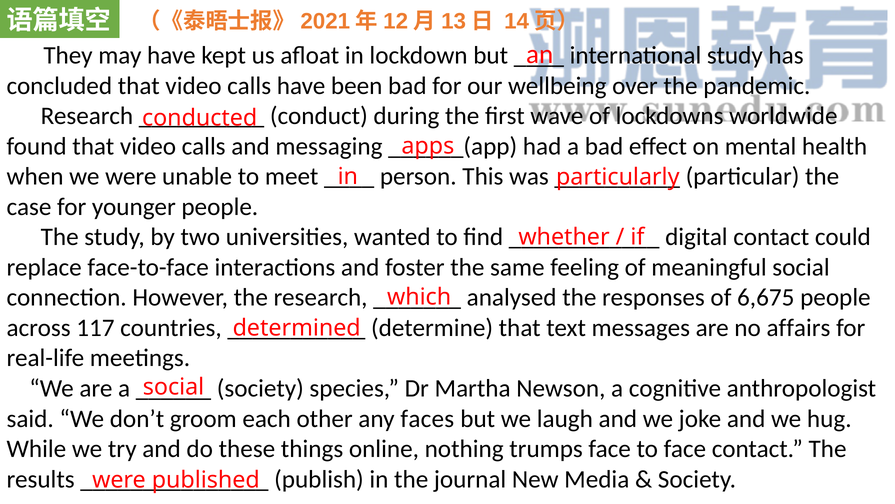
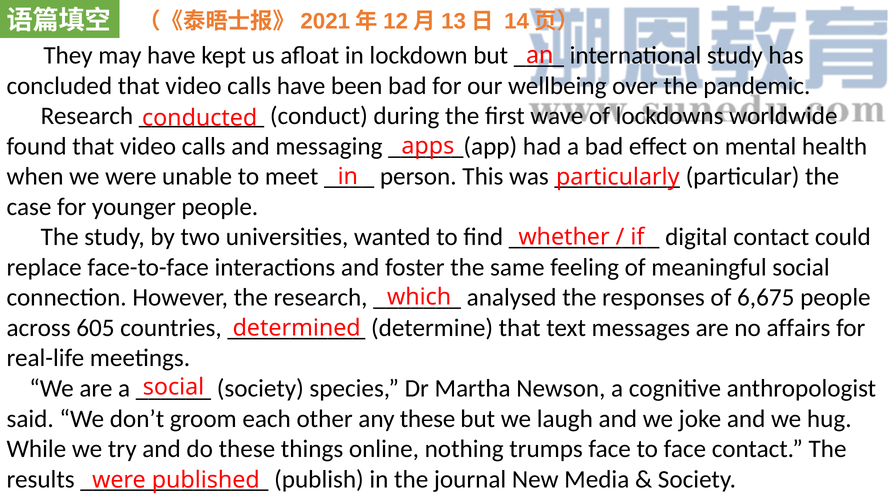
117: 117 -> 605 (95, 328)
any faces: faces -> these (428, 418)
